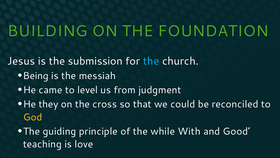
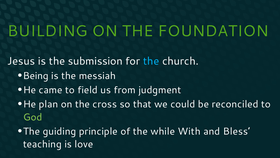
level: level -> field (88, 90)
they: they -> plan (48, 104)
God colour: yellow -> light green (33, 117)
Good: Good -> Bless (237, 131)
